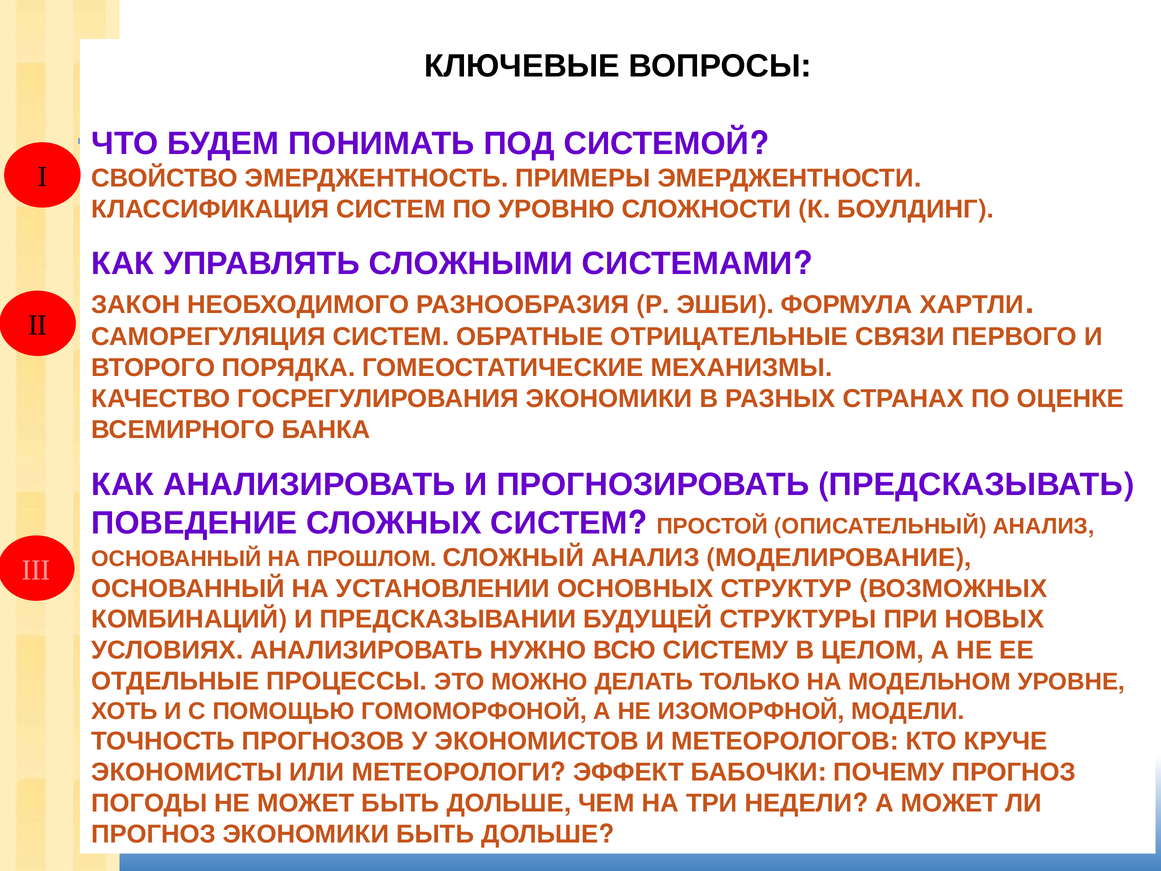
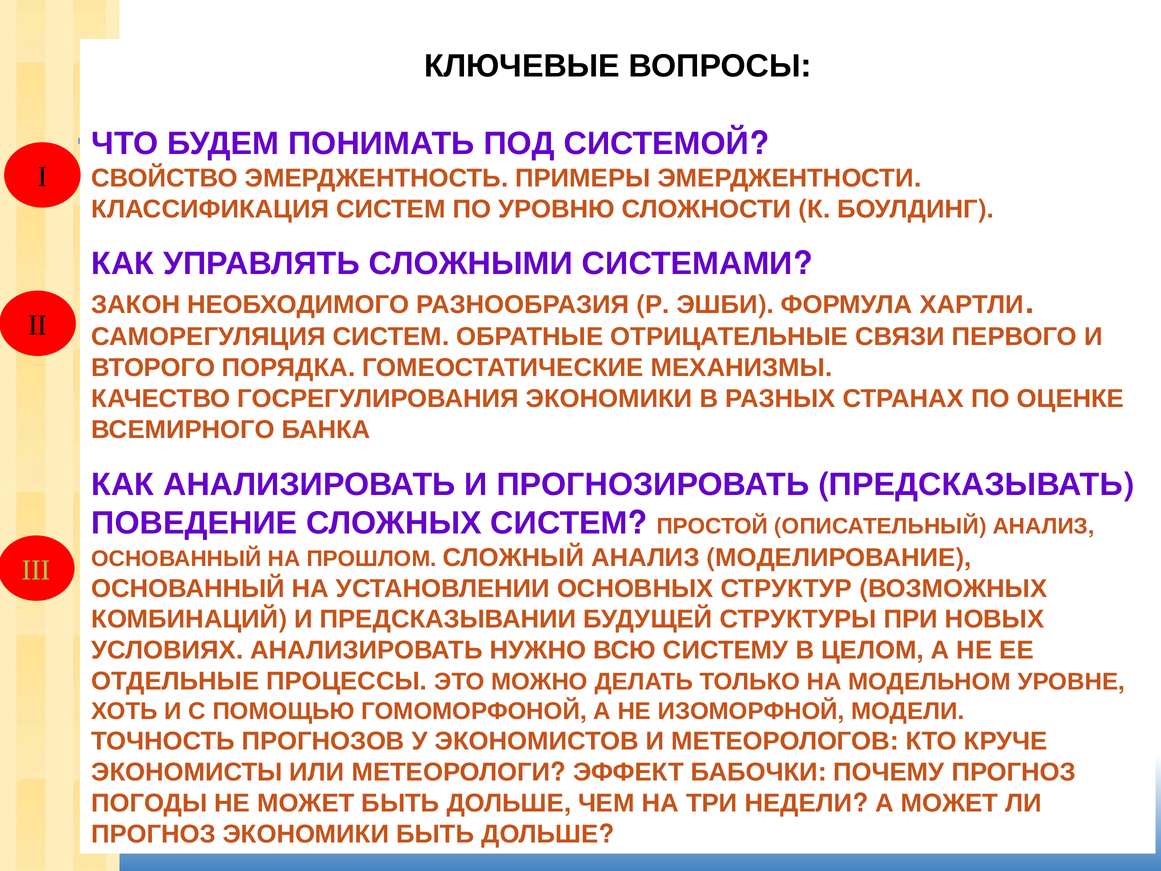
III colour: pink -> light green (36, 570)
